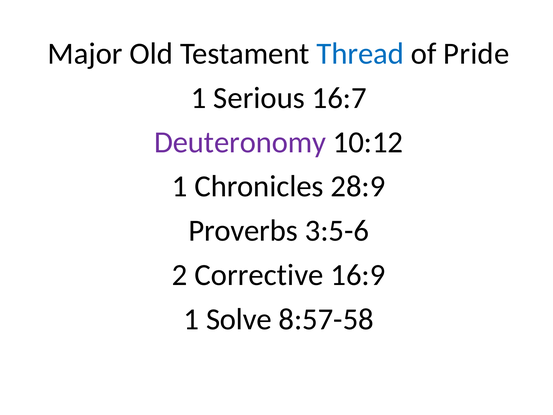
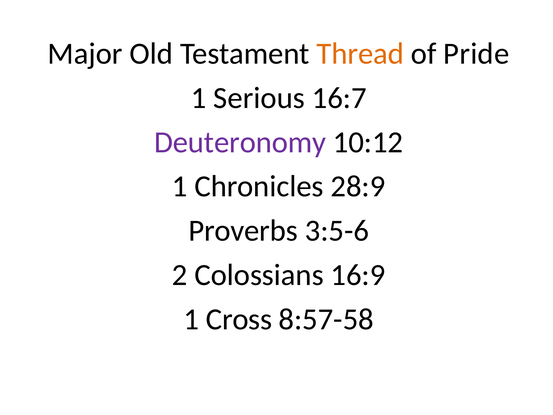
Thread colour: blue -> orange (360, 54)
Corrective: Corrective -> Colossians (259, 275)
Solve: Solve -> Cross (239, 319)
